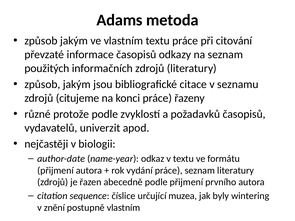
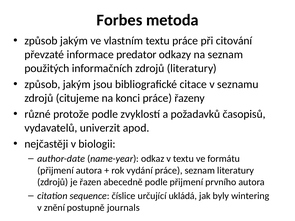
Adams: Adams -> Forbes (119, 20)
informace časopisů: časopisů -> predator (136, 55)
muzea: muzea -> ukládá (183, 196)
postupně vlastním: vlastním -> journals (123, 208)
